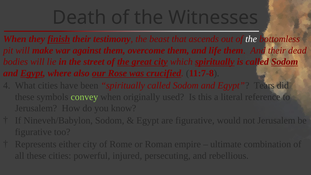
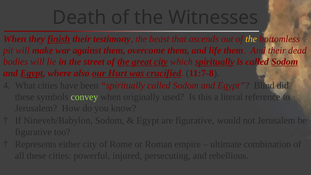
the colour: white -> yellow (251, 39)
Rose: Rose -> Hurt (117, 73)
Tears: Tears -> Blind (264, 85)
